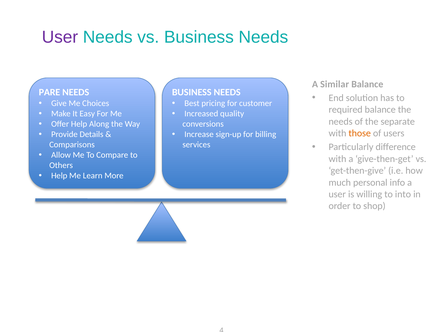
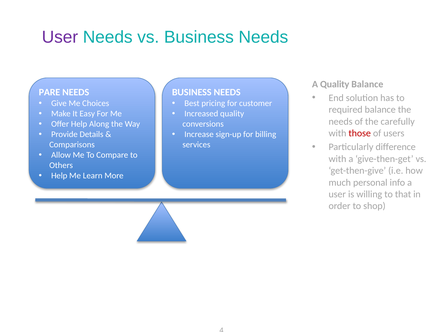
A Similar: Similar -> Quality (335, 84)
separate: separate -> carefully (398, 122)
those colour: orange -> red (360, 133)
into: into -> that (403, 194)
